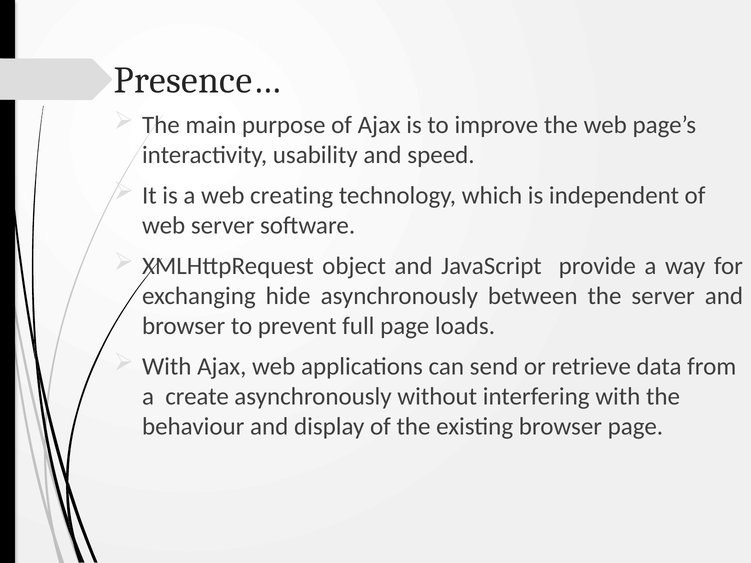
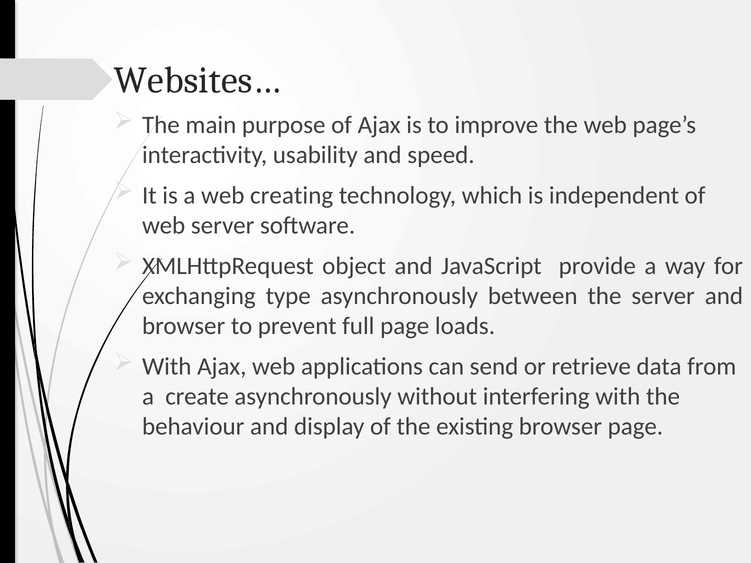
Presence…: Presence… -> Websites… (197, 80)
hide: hide -> type (288, 296)
